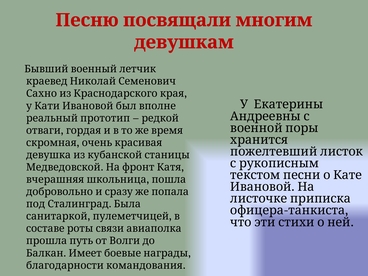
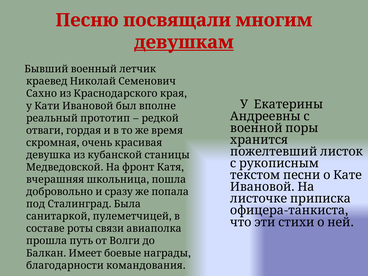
девушкам underline: none -> present (184, 42)
